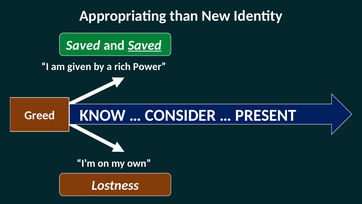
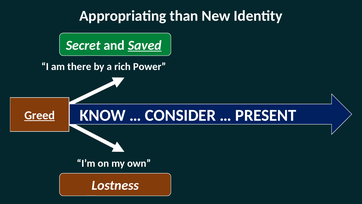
Saved: Saved -> Secret (83, 45)
given: given -> there (79, 67)
Greed underline: none -> present (40, 115)
